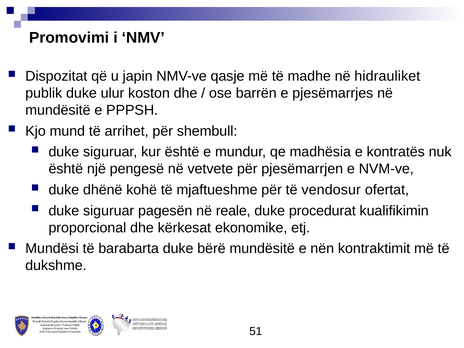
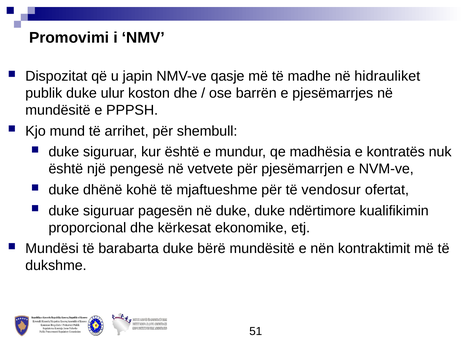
në reale: reale -> duke (233, 211)
procedurat: procedurat -> ndërtimore (322, 211)
